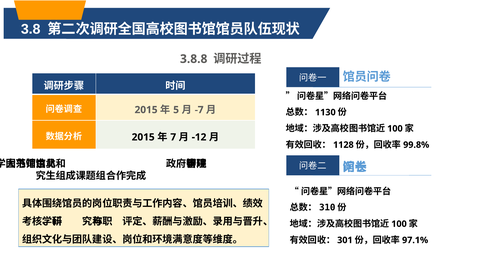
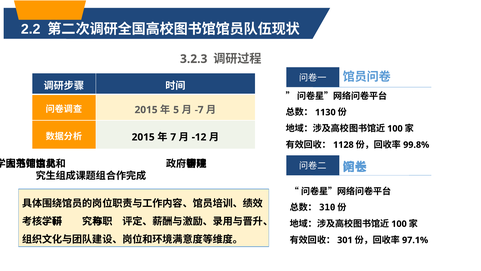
3.8: 3.8 -> 2.2 (31, 29)
3.8.8: 3.8.8 -> 3.2.3 (194, 59)
